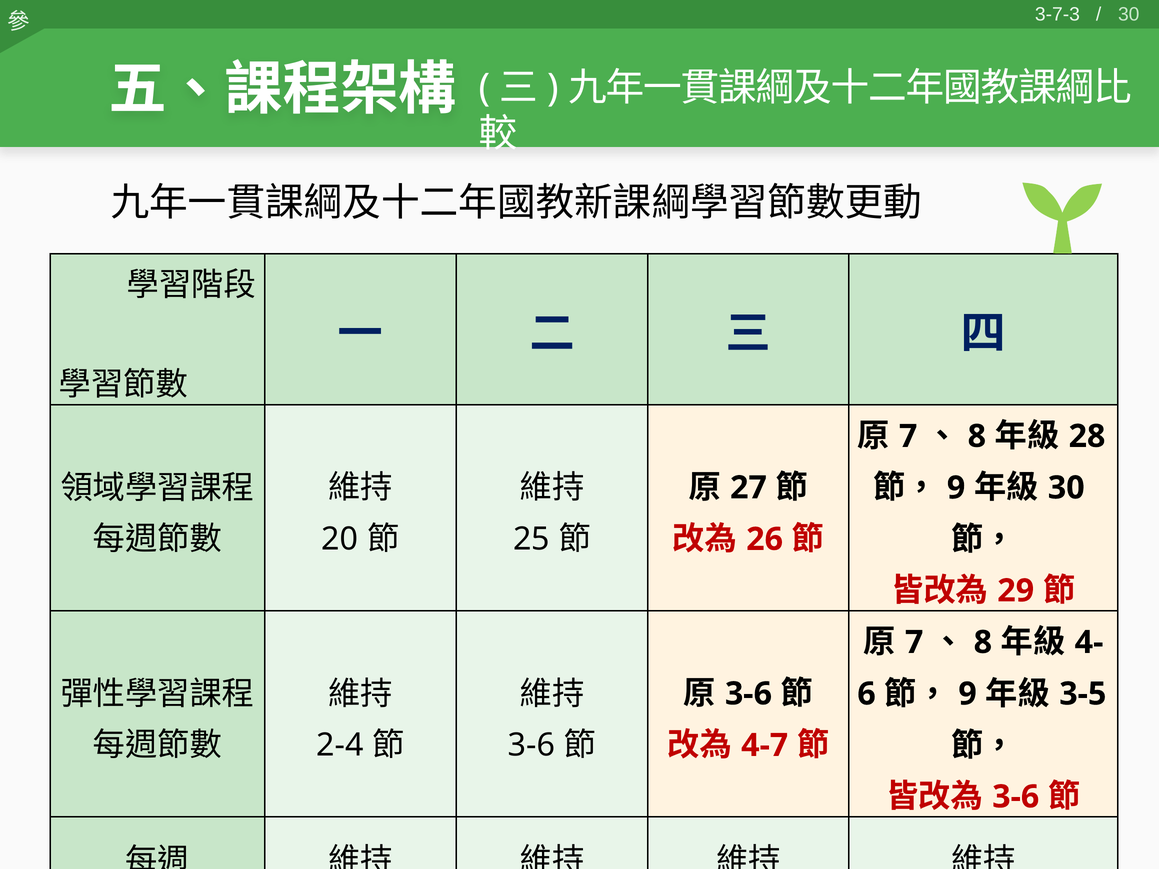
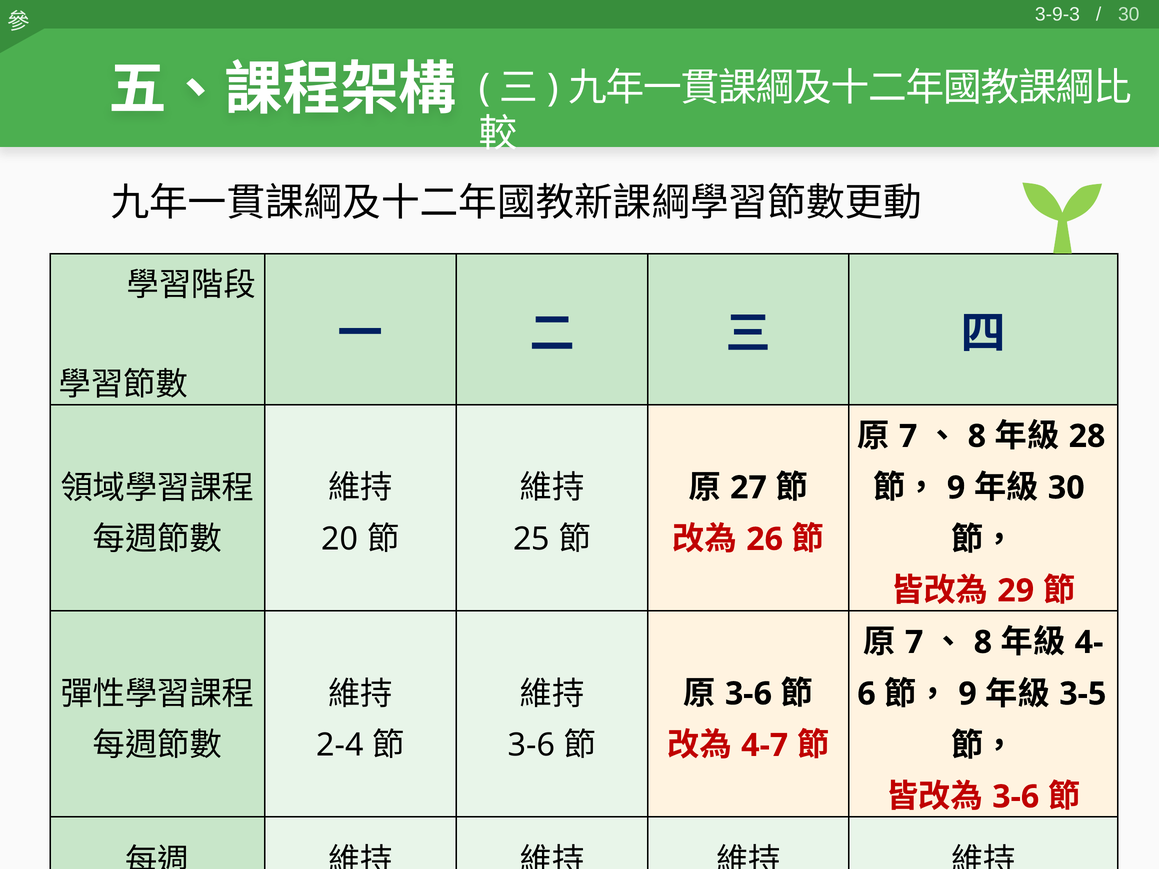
3-7-3: 3-7-3 -> 3-9-3 (1057, 14)
